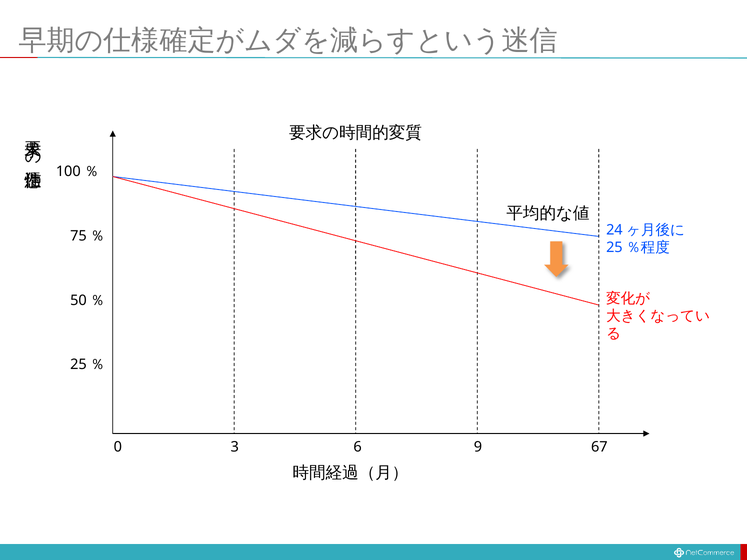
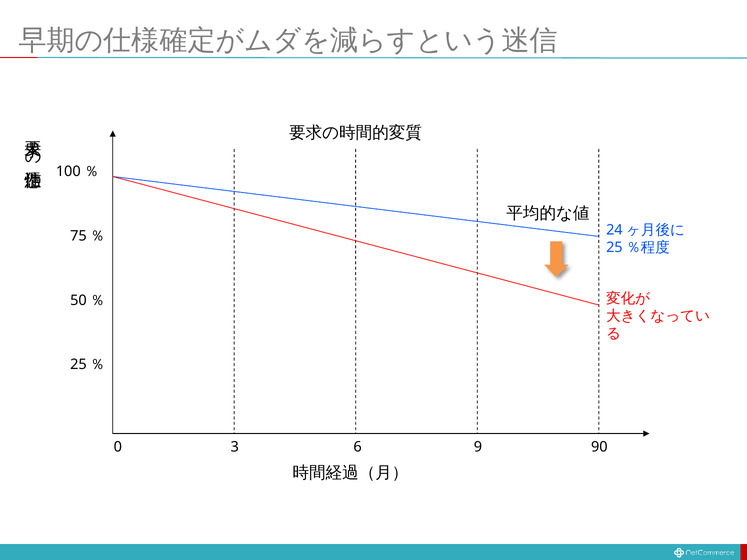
67: 67 -> 90 (599, 447)
